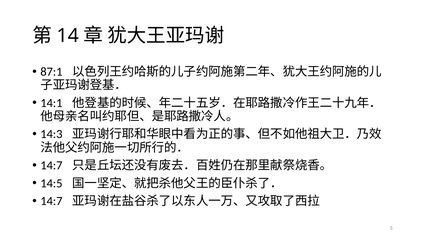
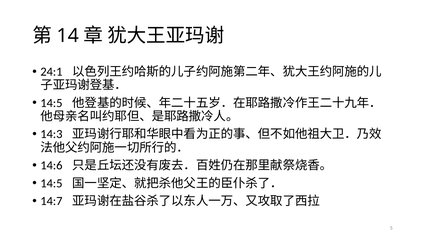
87:1: 87:1 -> 24:1 (51, 72)
14:1: 14:1 -> 14:5 (51, 103)
14:7: 14:7 -> 14:6 (51, 165)
